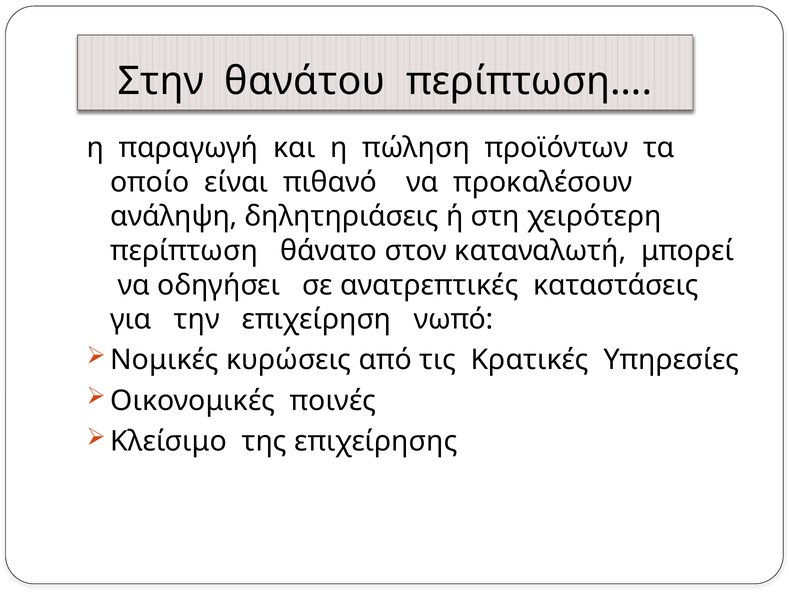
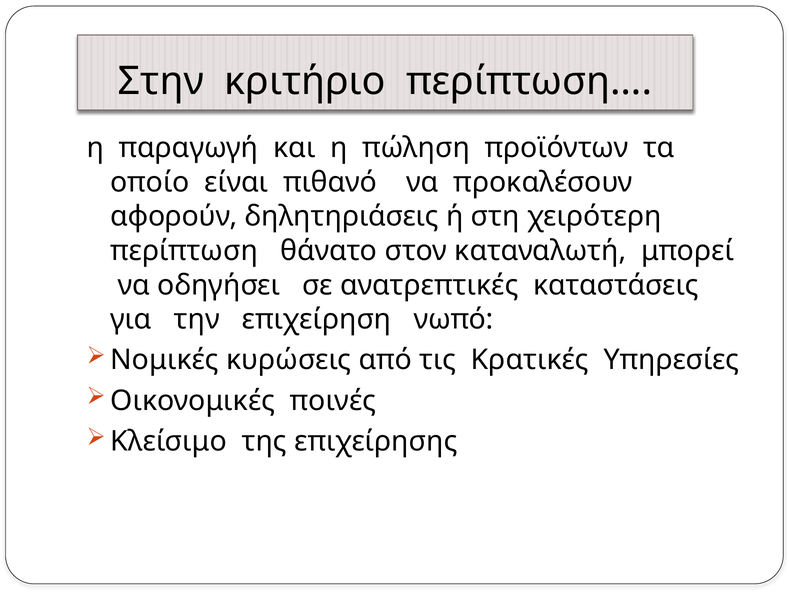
θανάτου: θανάτου -> κριτήριο (305, 81)
ανάληψη: ανάληψη -> αφορούν (174, 216)
